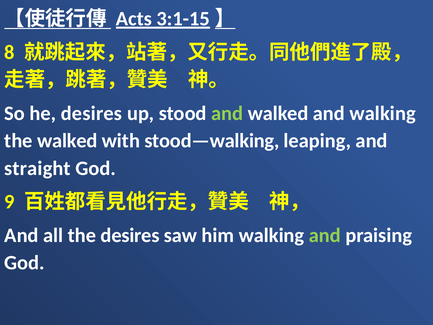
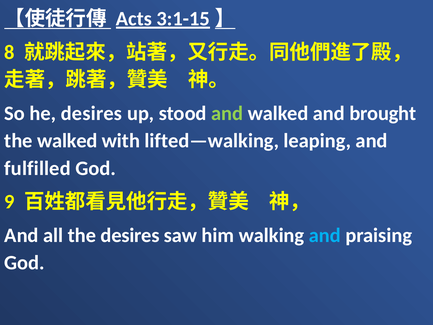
and walking: walking -> brought (383, 113)
stood—walking: stood—walking -> lifted—walking (212, 141)
straight: straight -> fulfilled (38, 168)
and colour: light green -> light blue (325, 235)
